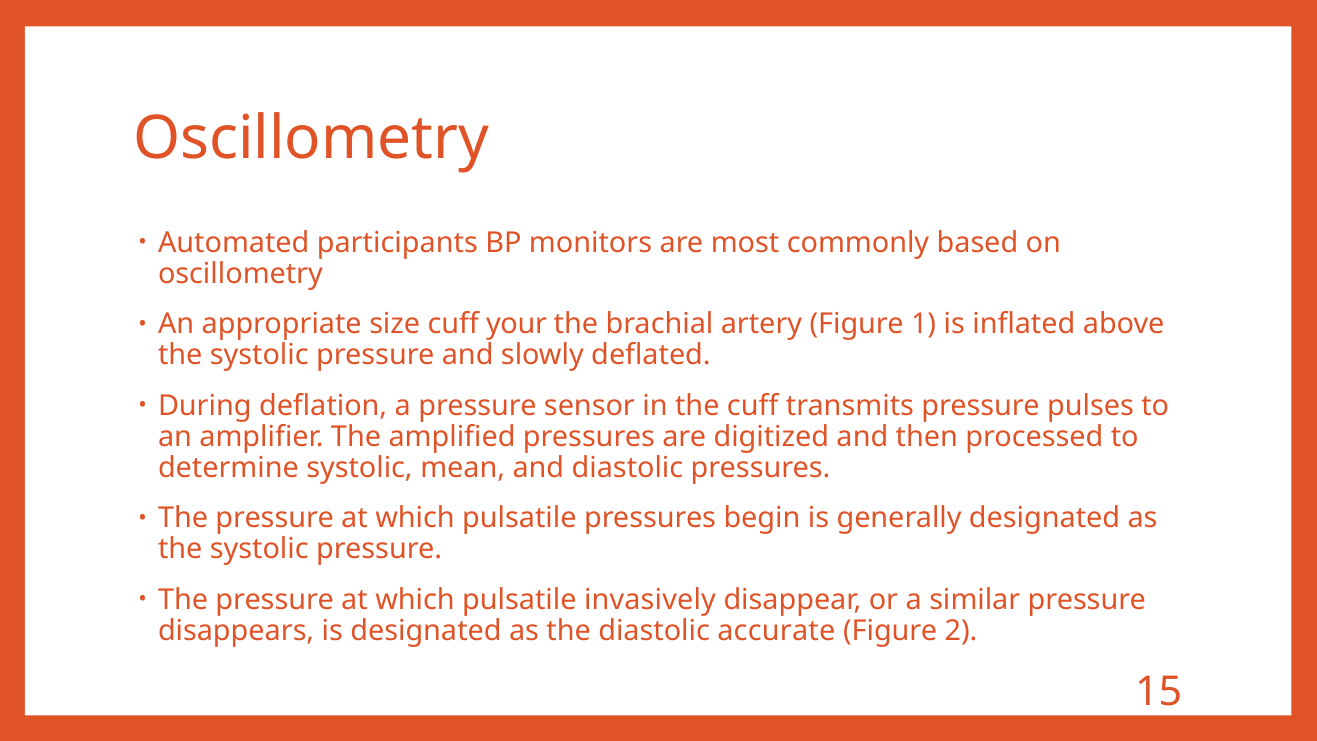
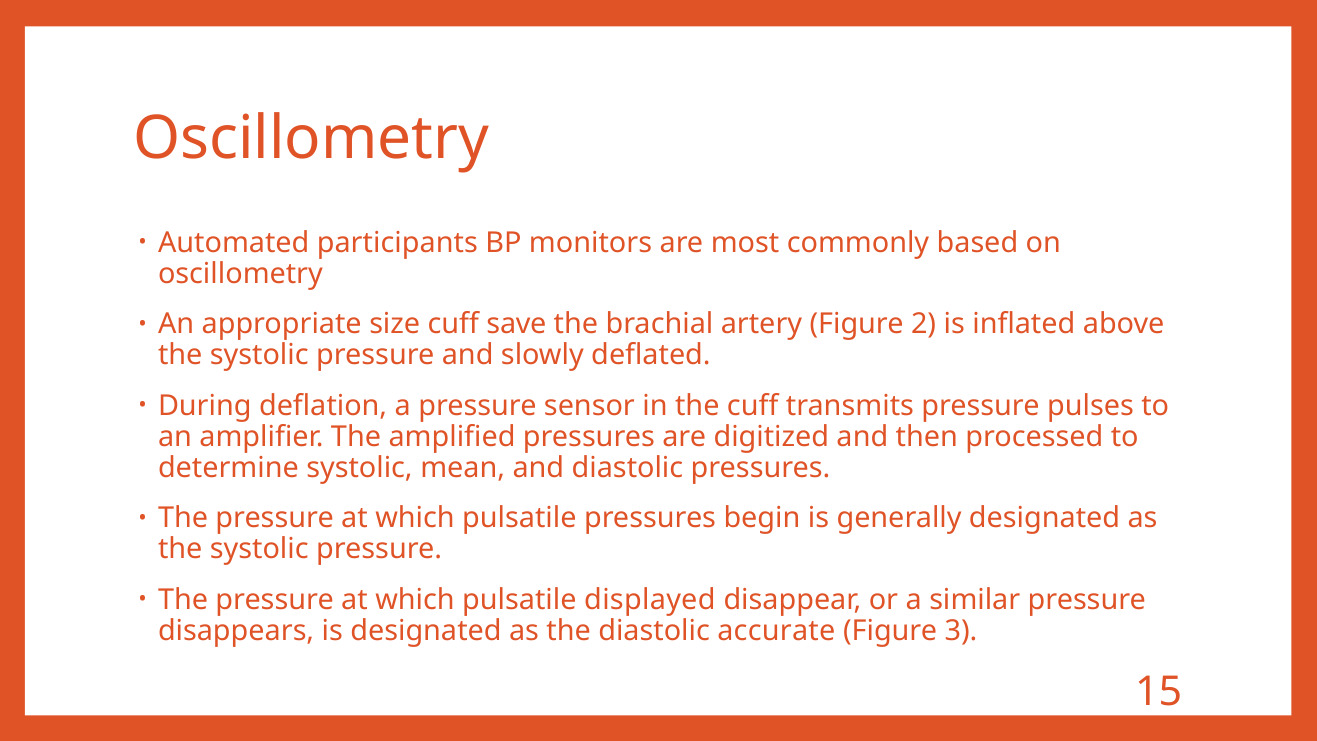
your: your -> save (516, 324)
1: 1 -> 2 (924, 324)
invasively: invasively -> displayed (650, 599)
2: 2 -> 3 (961, 630)
